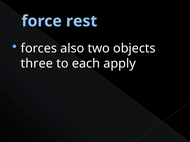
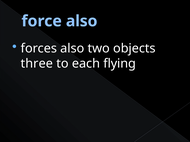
force rest: rest -> also (82, 21)
apply: apply -> flying (120, 64)
